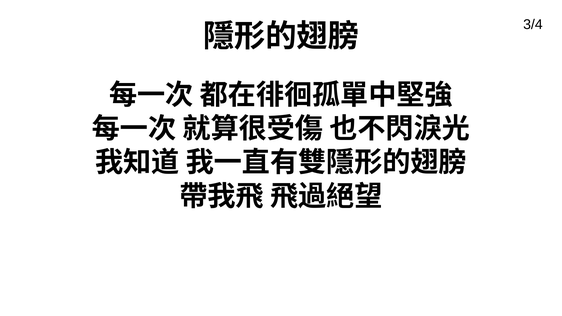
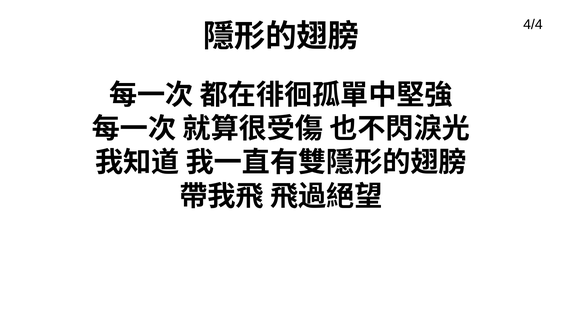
3/4: 3/4 -> 4/4 (533, 25)
